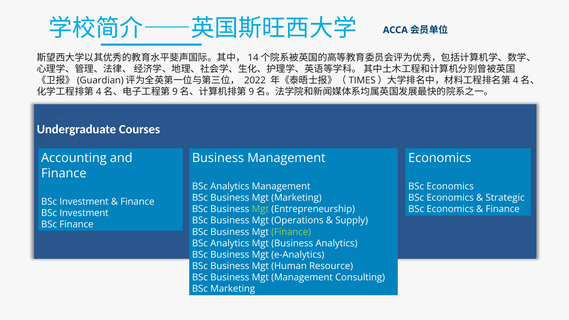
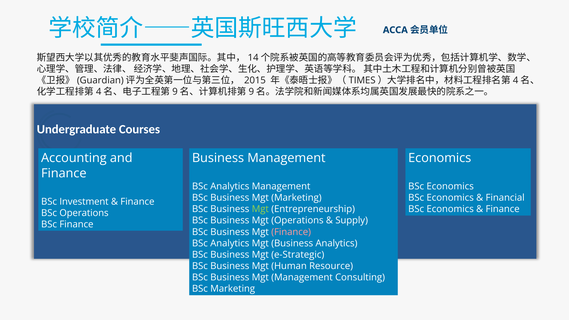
2022: 2022 -> 2015 (255, 80)
Strategic: Strategic -> Financial (505, 198)
Investment: Investment -> Operations (84, 213)
Finance colour: light green -> pink (291, 232)
e-Analytics: e-Analytics -> e-Strategic (298, 255)
